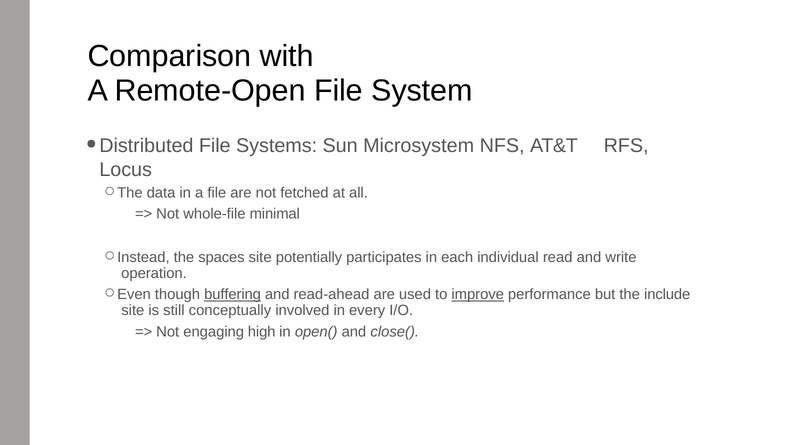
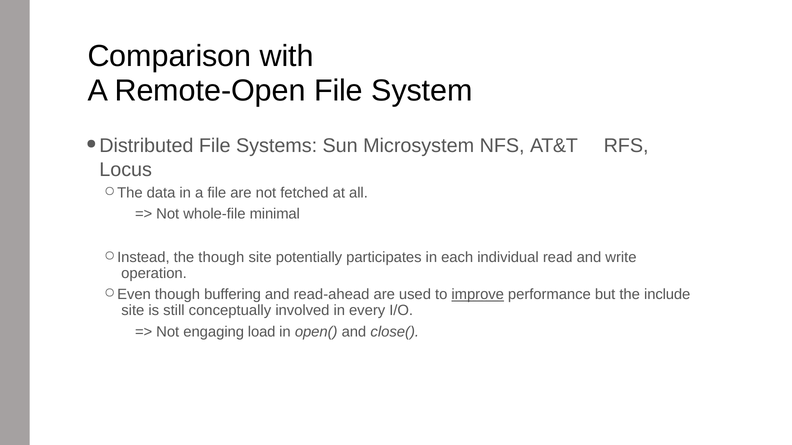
the spaces: spaces -> though (221, 258)
buffering underline: present -> none (233, 295)
high: high -> load (262, 332)
